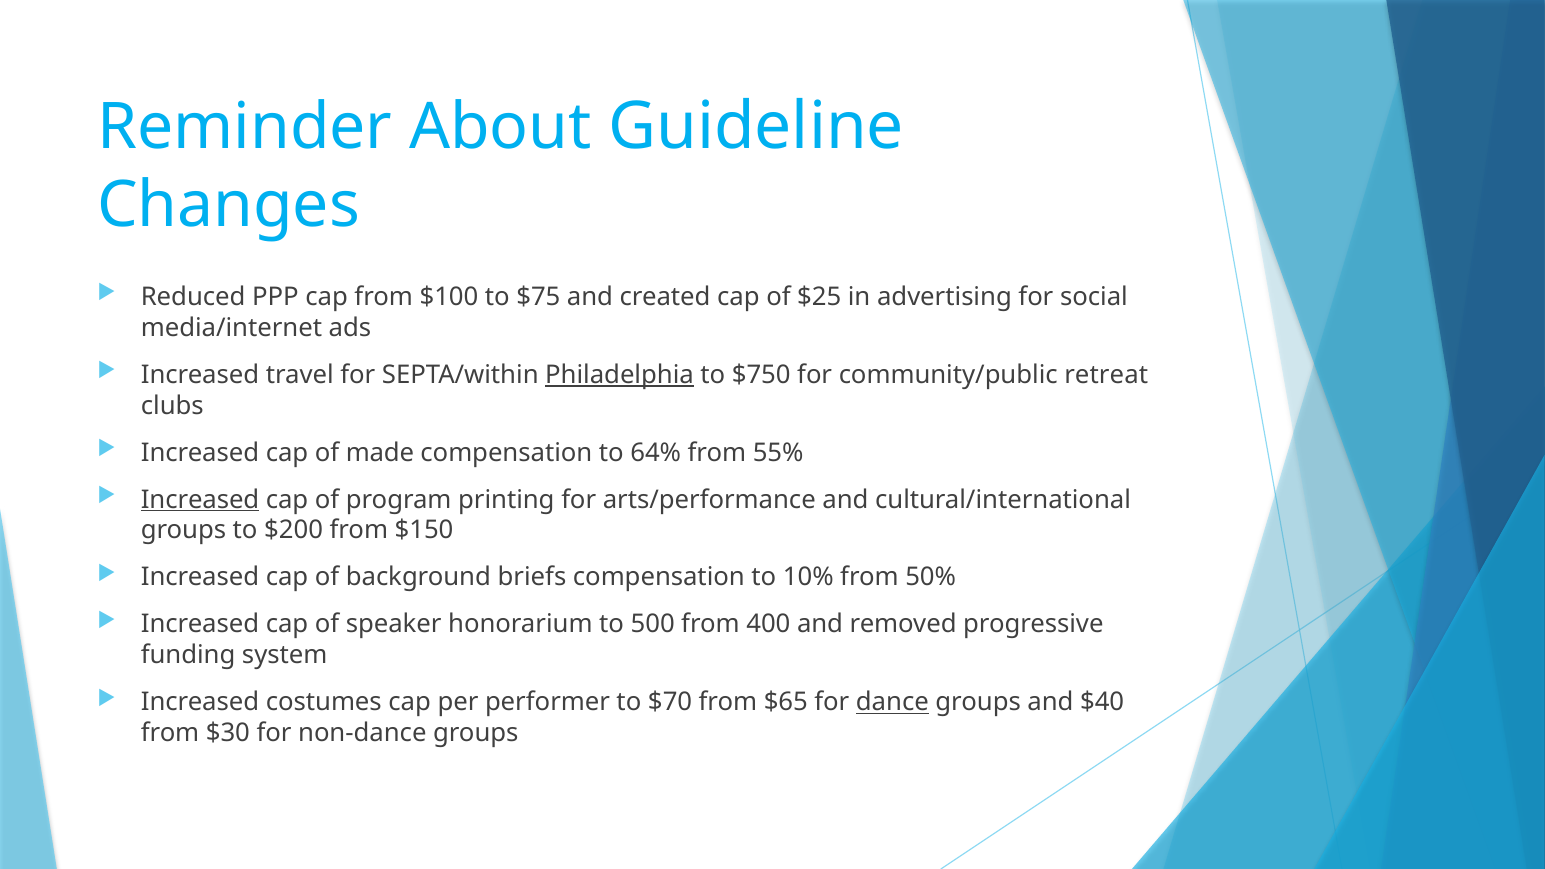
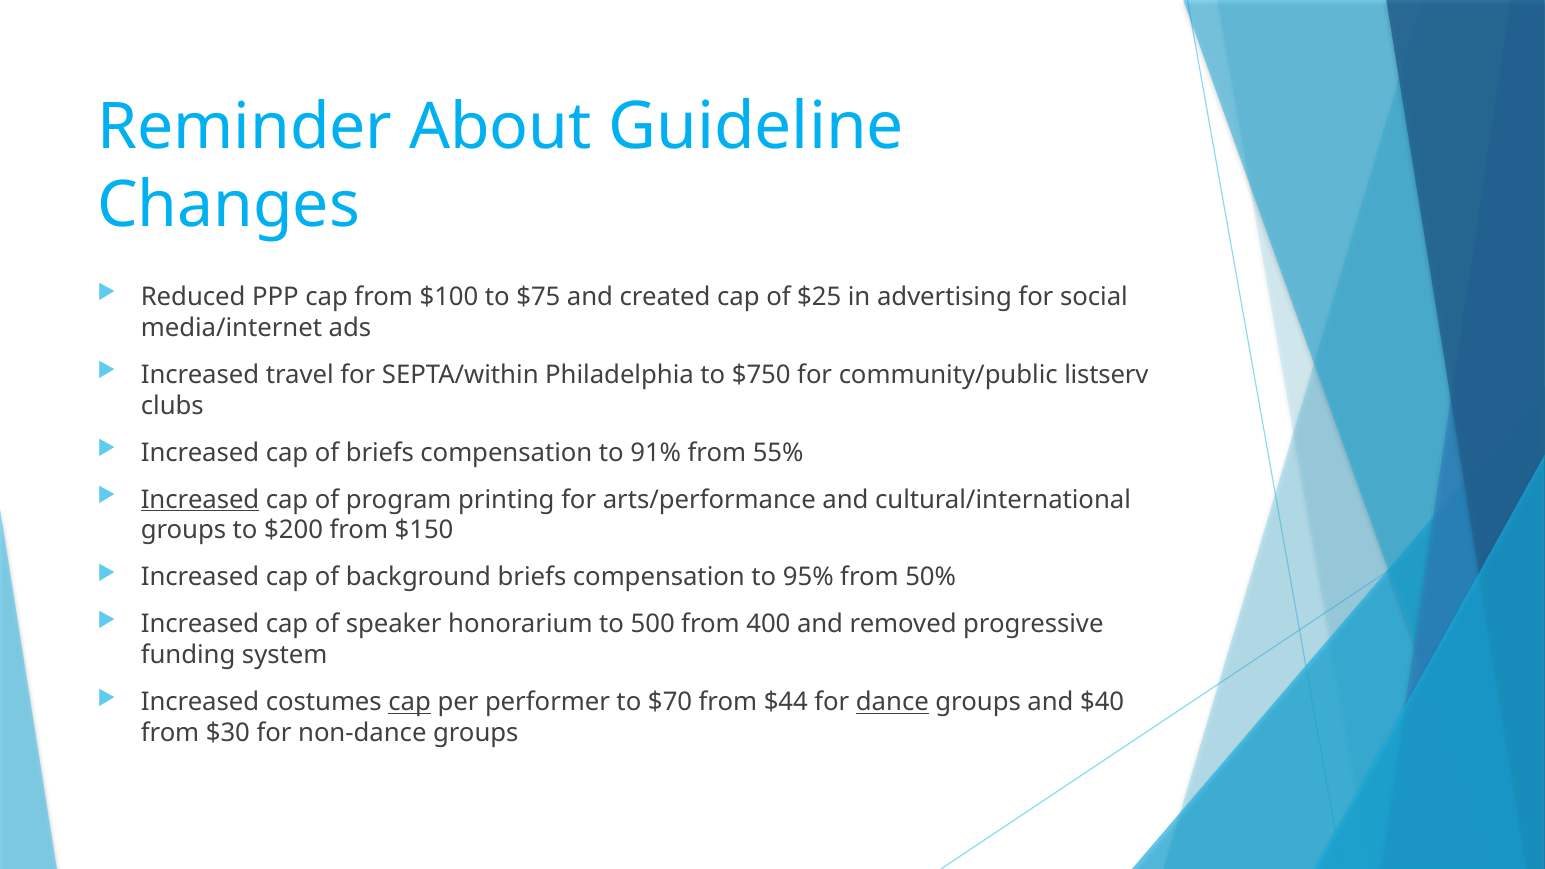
Philadelphia underline: present -> none (619, 375)
retreat: retreat -> listserv (1106, 375)
of made: made -> briefs (380, 453)
64%: 64% -> 91% (656, 453)
10%: 10% -> 95% (808, 577)
cap underline: none -> present (410, 702)
$65: $65 -> $44 (786, 702)
